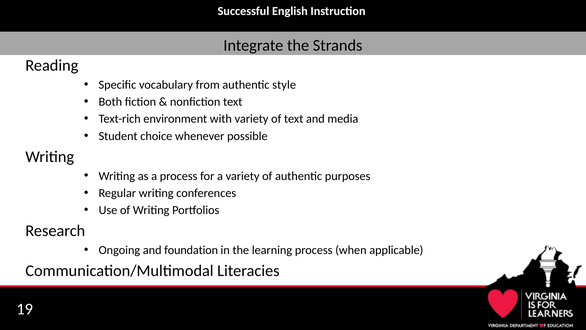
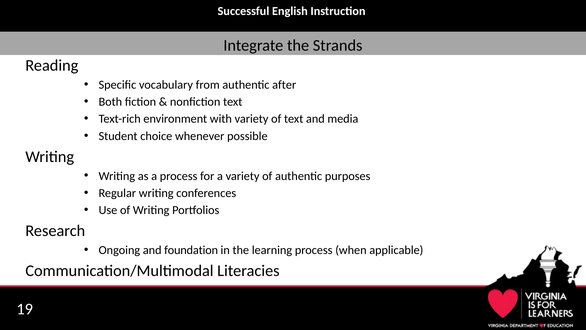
style: style -> after (284, 85)
